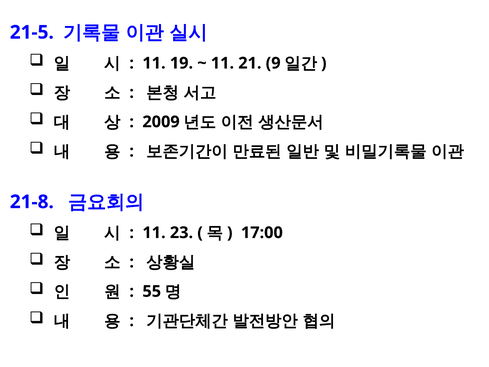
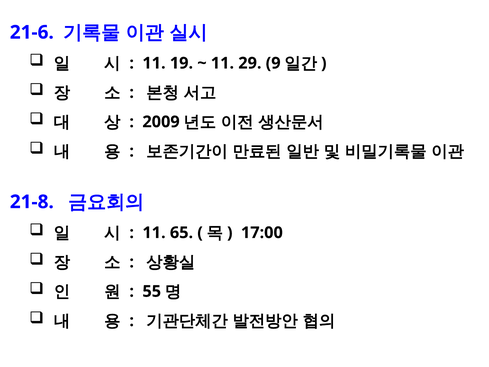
21-5: 21-5 -> 21-6 (32, 32)
21: 21 -> 29 (250, 63)
23: 23 -> 65 (181, 233)
